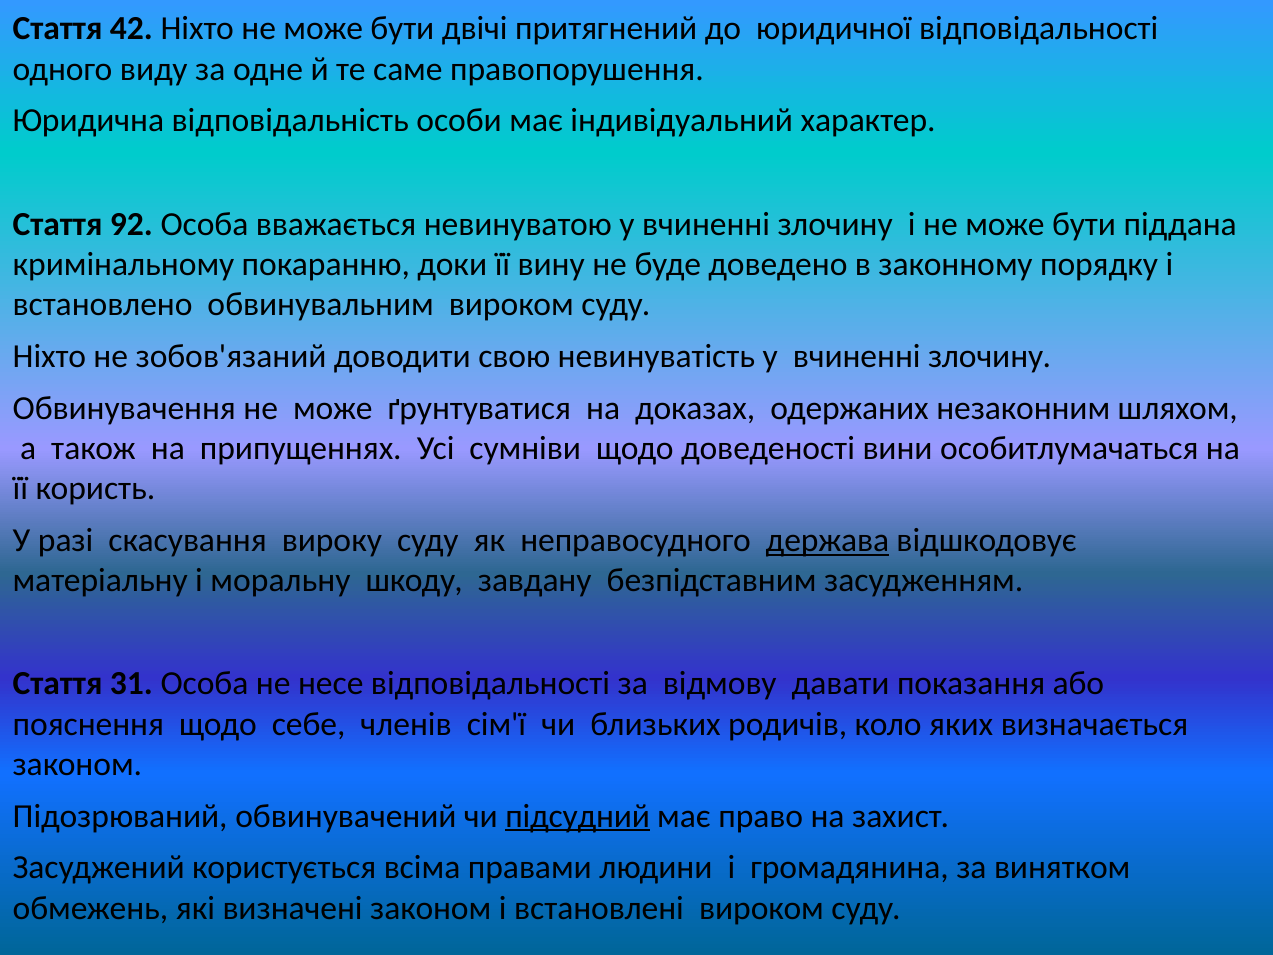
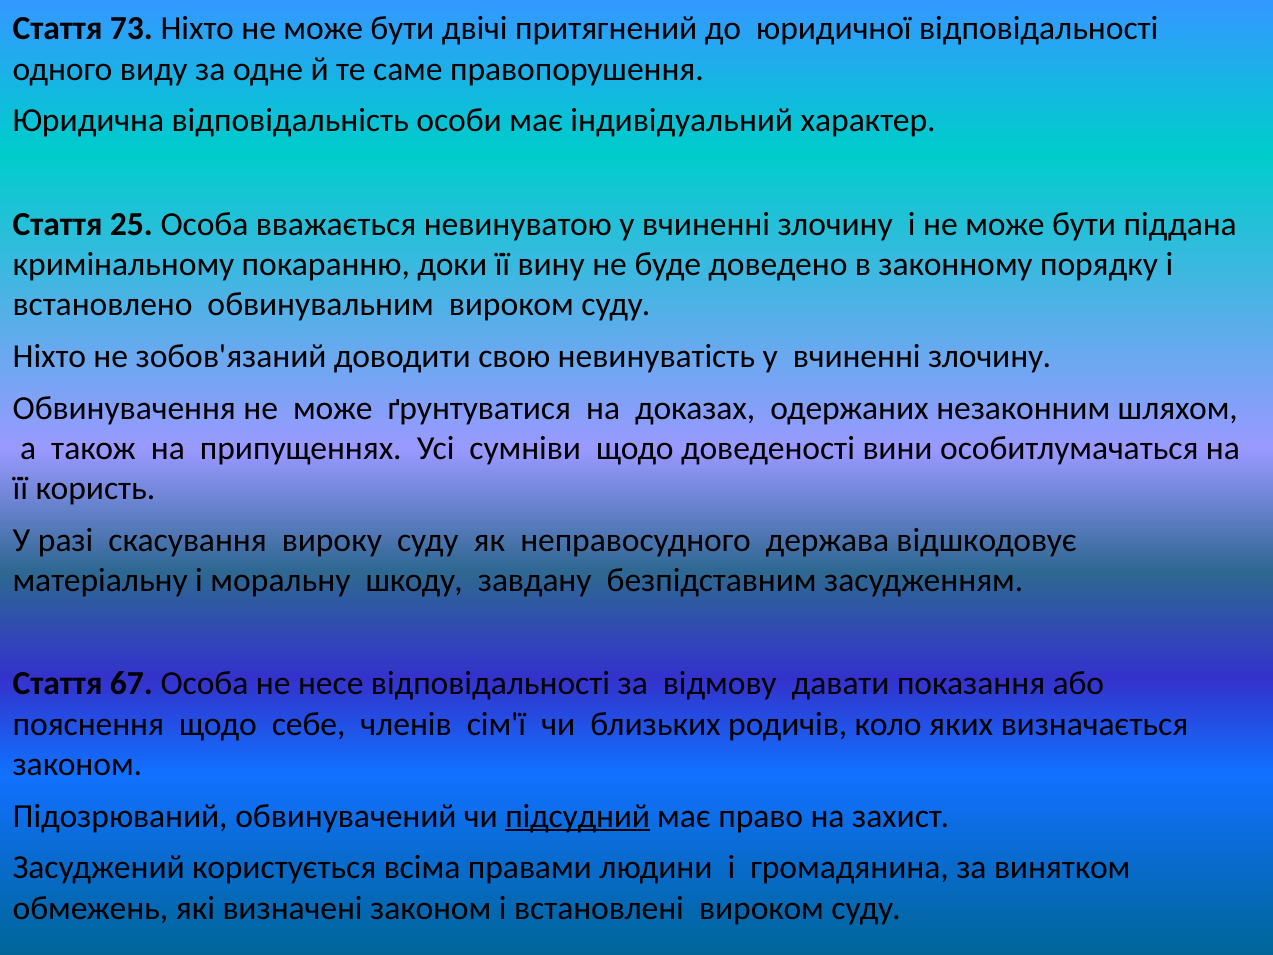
42: 42 -> 73 (131, 29)
92: 92 -> 25 (131, 224)
держава underline: present -> none (827, 540)
31: 31 -> 67 (131, 684)
